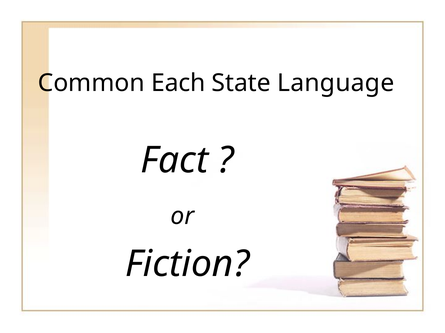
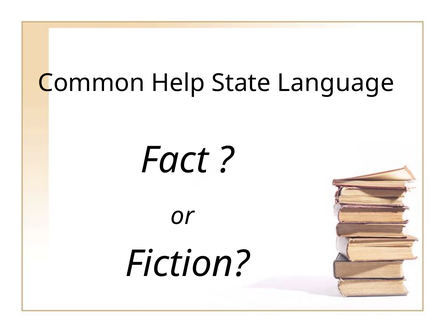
Each: Each -> Help (178, 83)
